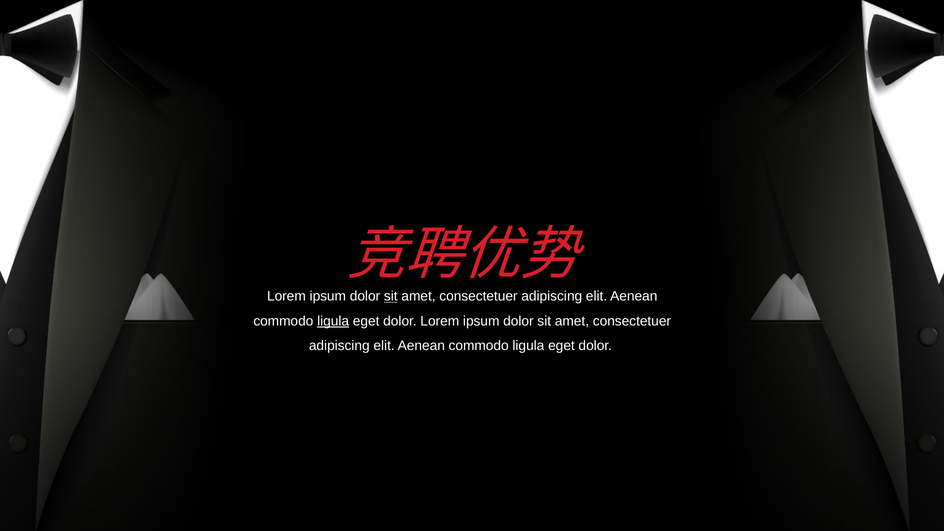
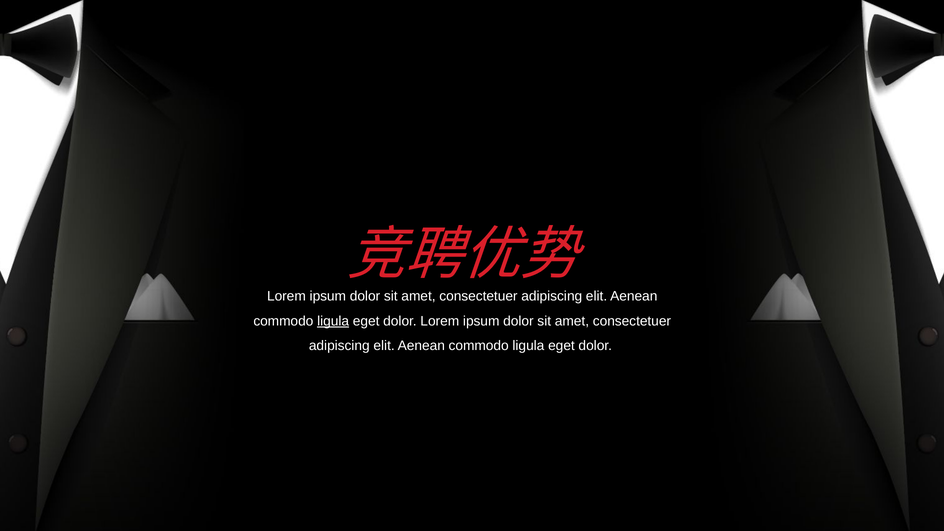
sit underline: present -> none (391, 296)
